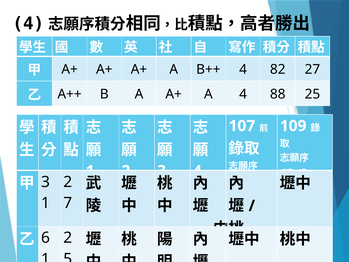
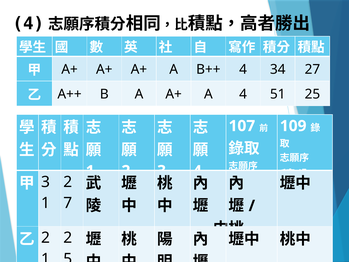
82: 82 -> 34 (278, 69)
88: 88 -> 51 (278, 94)
6: 6 -> 2 (46, 238)
